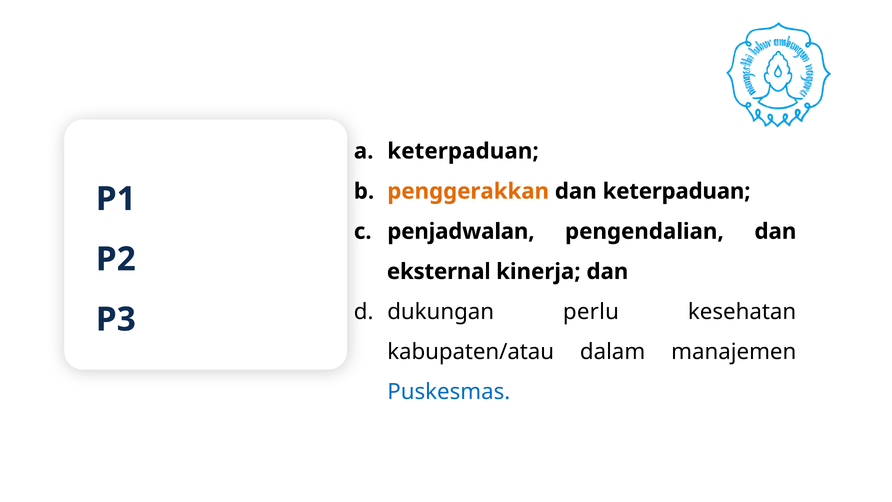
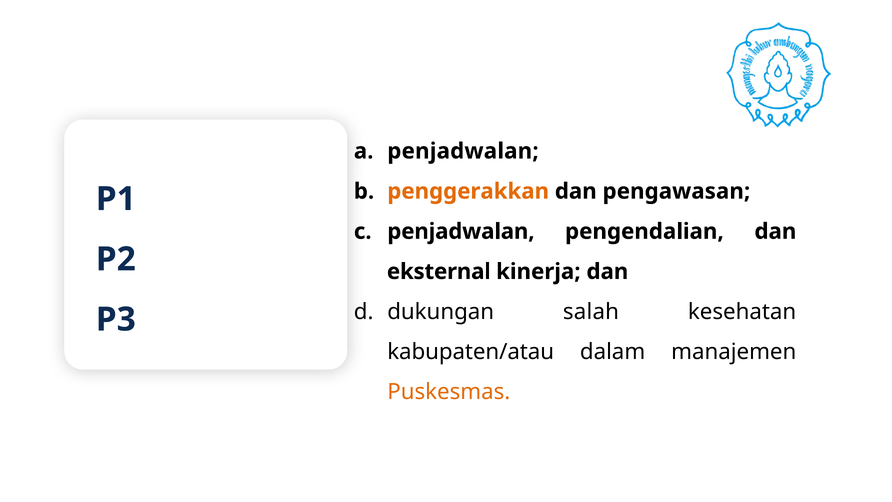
keterpaduan: keterpaduan -> penjadwalan (463, 151)
dan keterpaduan: keterpaduan -> pengawasan (676, 191)
perlu: perlu -> salah (591, 312)
Puskesmas colour: blue -> orange (449, 392)
